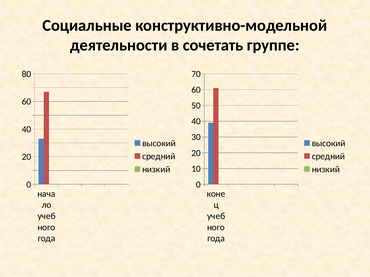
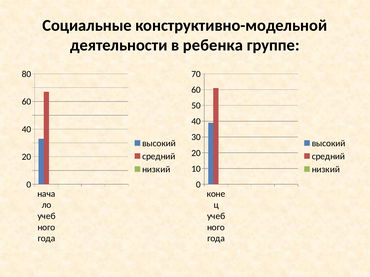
сочетать: сочетать -> ребенка (213, 45)
